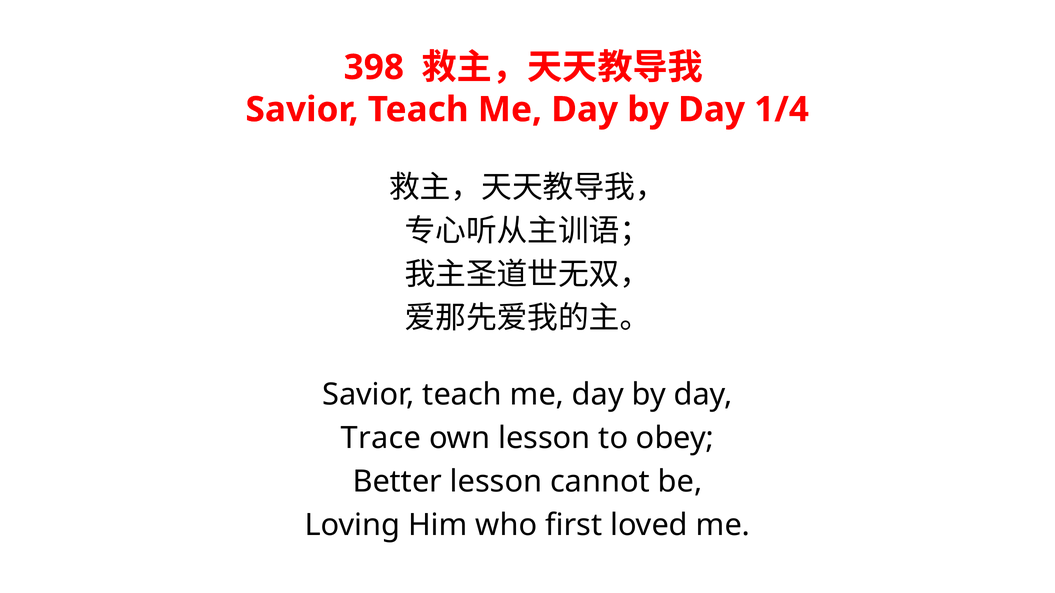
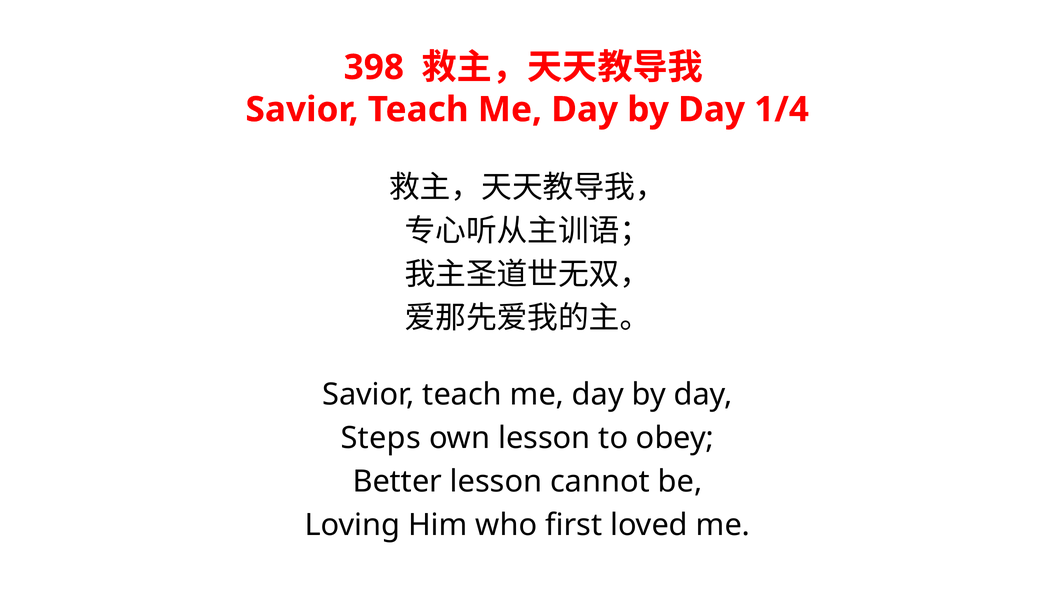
Trace: Trace -> Steps (381, 438)
